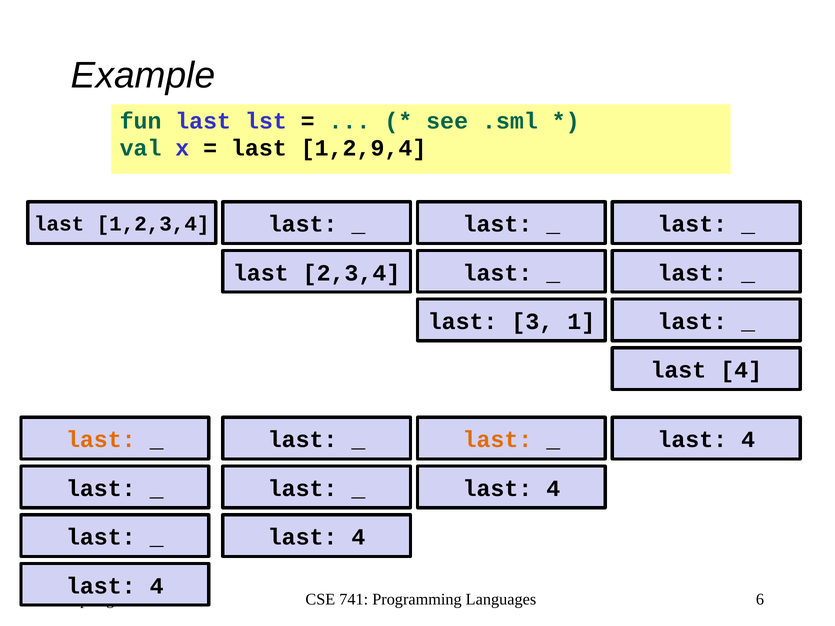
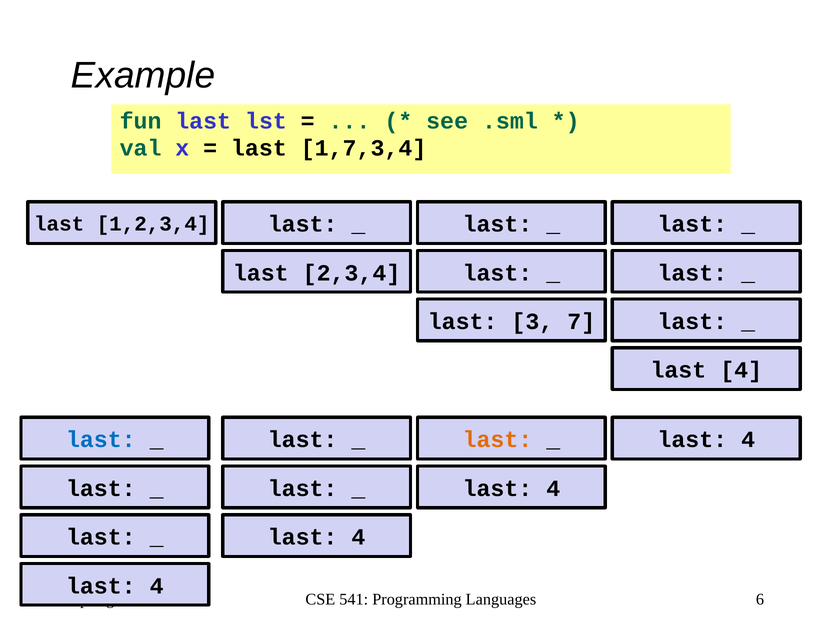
1,2,9,4: 1,2,9,4 -> 1,7,3,4 (364, 148)
1: 1 -> 7 (581, 322)
last colour: orange -> blue (101, 440)
741: 741 -> 541 (354, 600)
